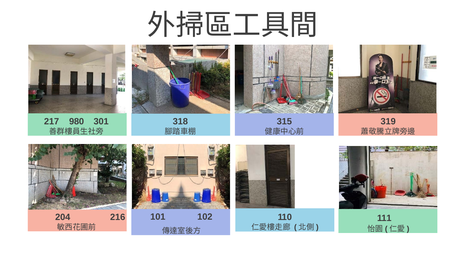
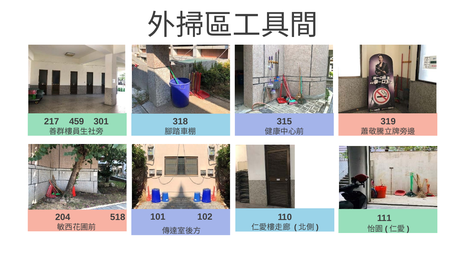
980: 980 -> 459 (77, 121)
216: 216 -> 518 (118, 217)
